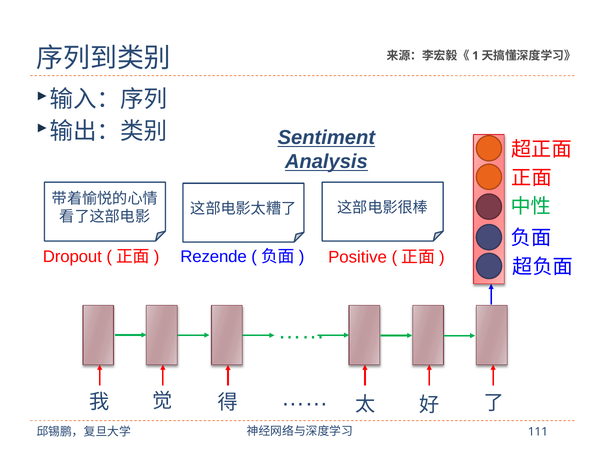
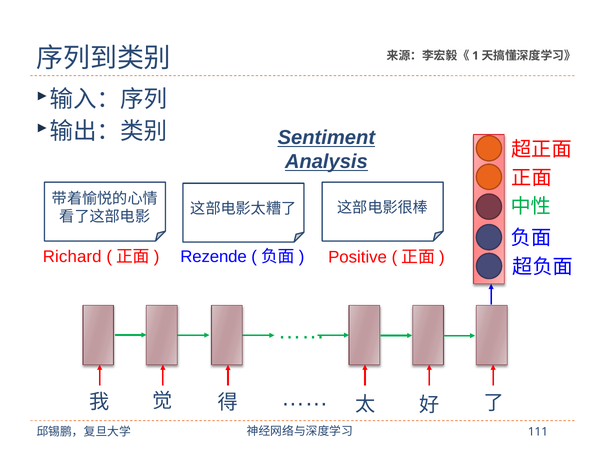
Dropout: Dropout -> Richard (72, 257)
